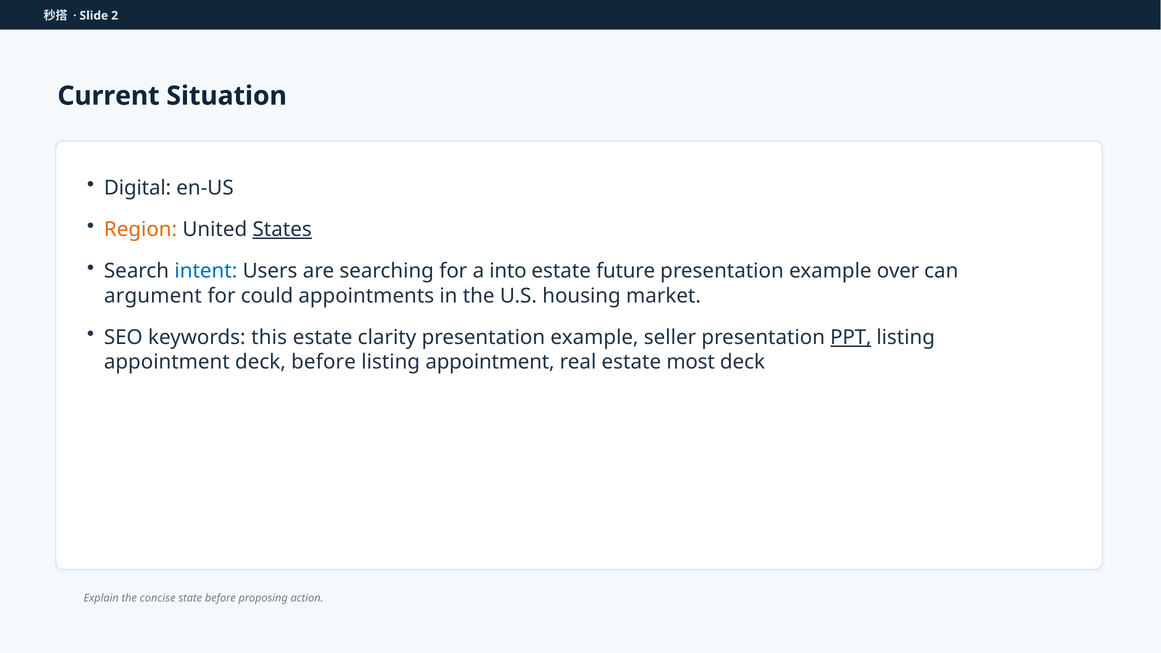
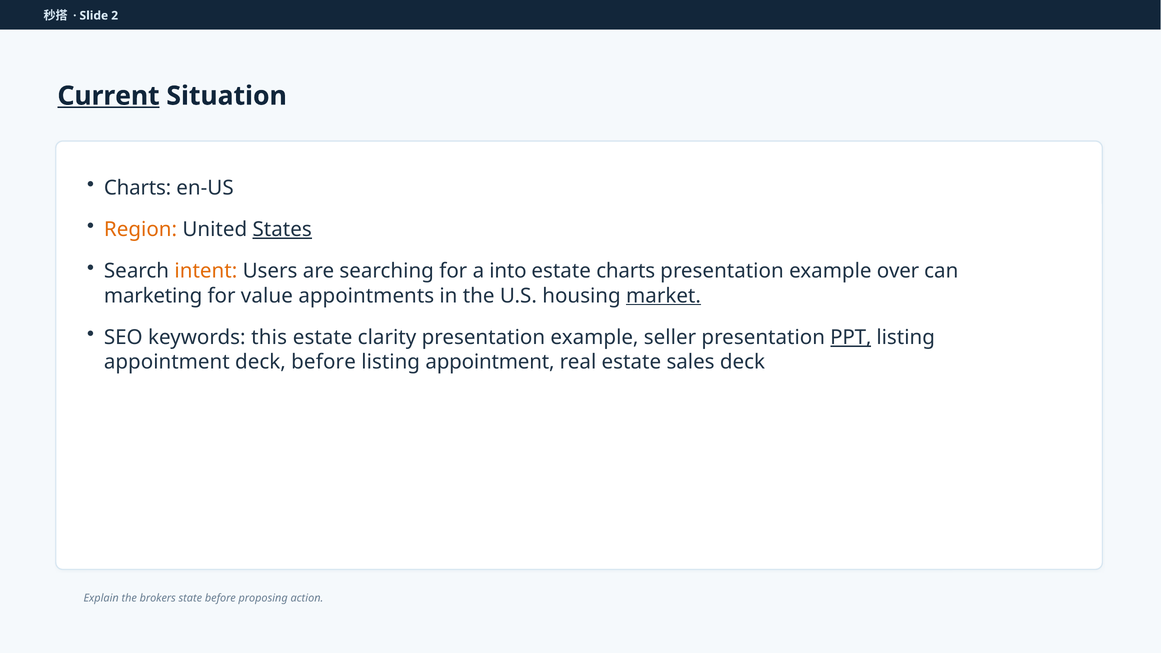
Current underline: none -> present (109, 96)
Digital: Digital -> Charts (138, 188)
intent colour: blue -> orange (206, 271)
estate future: future -> charts (626, 271)
argument: argument -> marketing (153, 296)
could: could -> value (267, 296)
market underline: none -> present (664, 296)
most: most -> sales (691, 362)
concise: concise -> brokers (158, 598)
